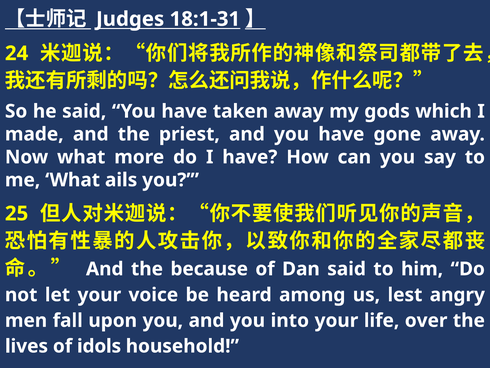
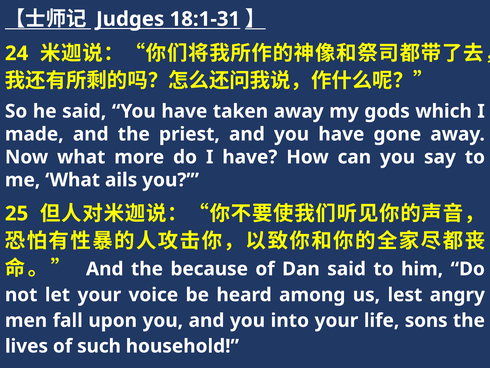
over: over -> sons (426, 320)
idols: idols -> such (99, 346)
